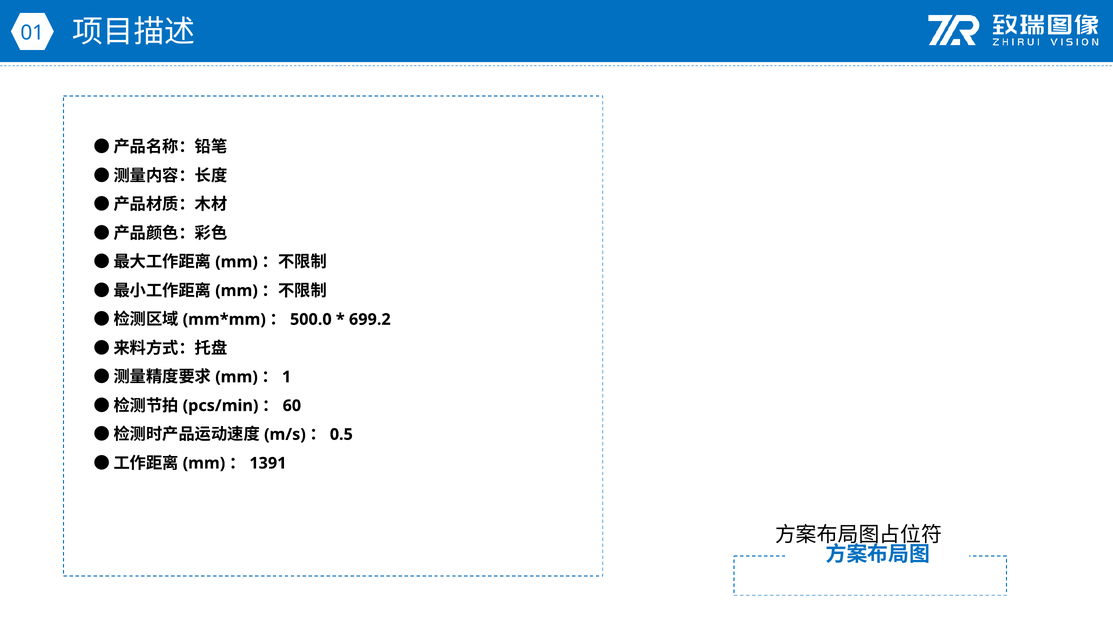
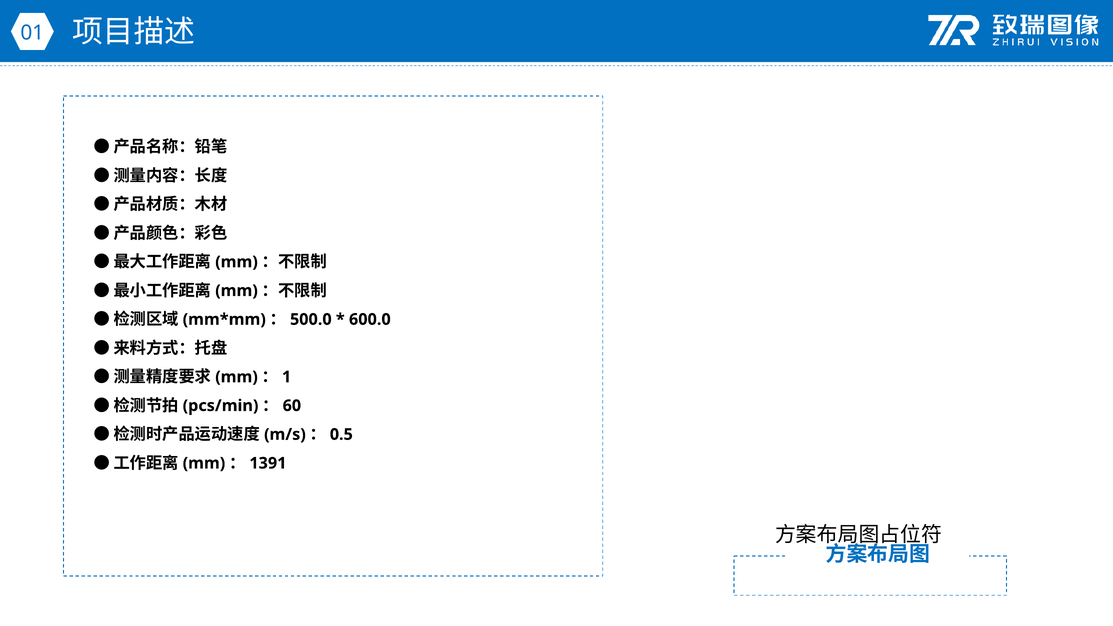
699.2: 699.2 -> 600.0 (370, 319)
